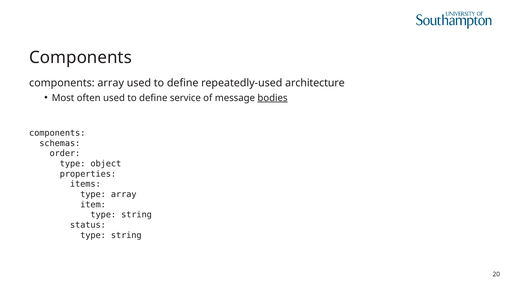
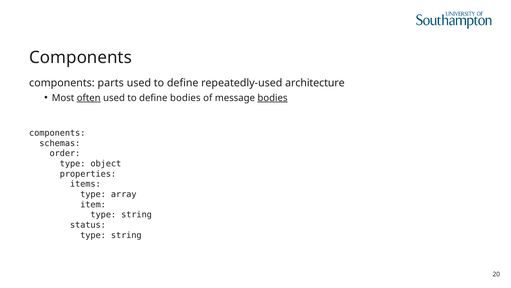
components array: array -> parts (111, 83)
often underline: none -> present (89, 98)
define service: service -> bodies (185, 98)
